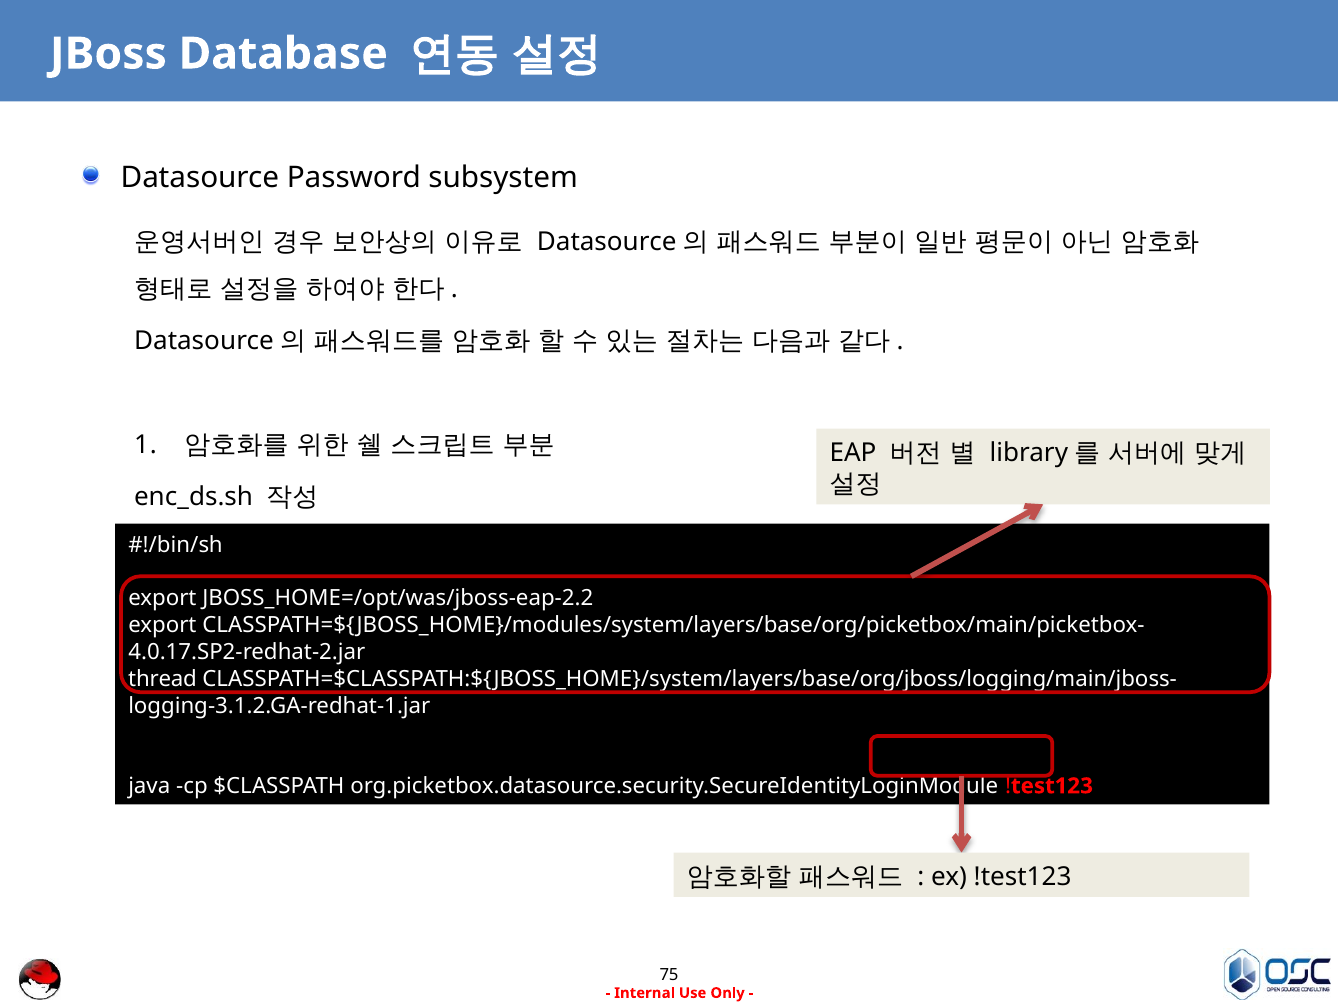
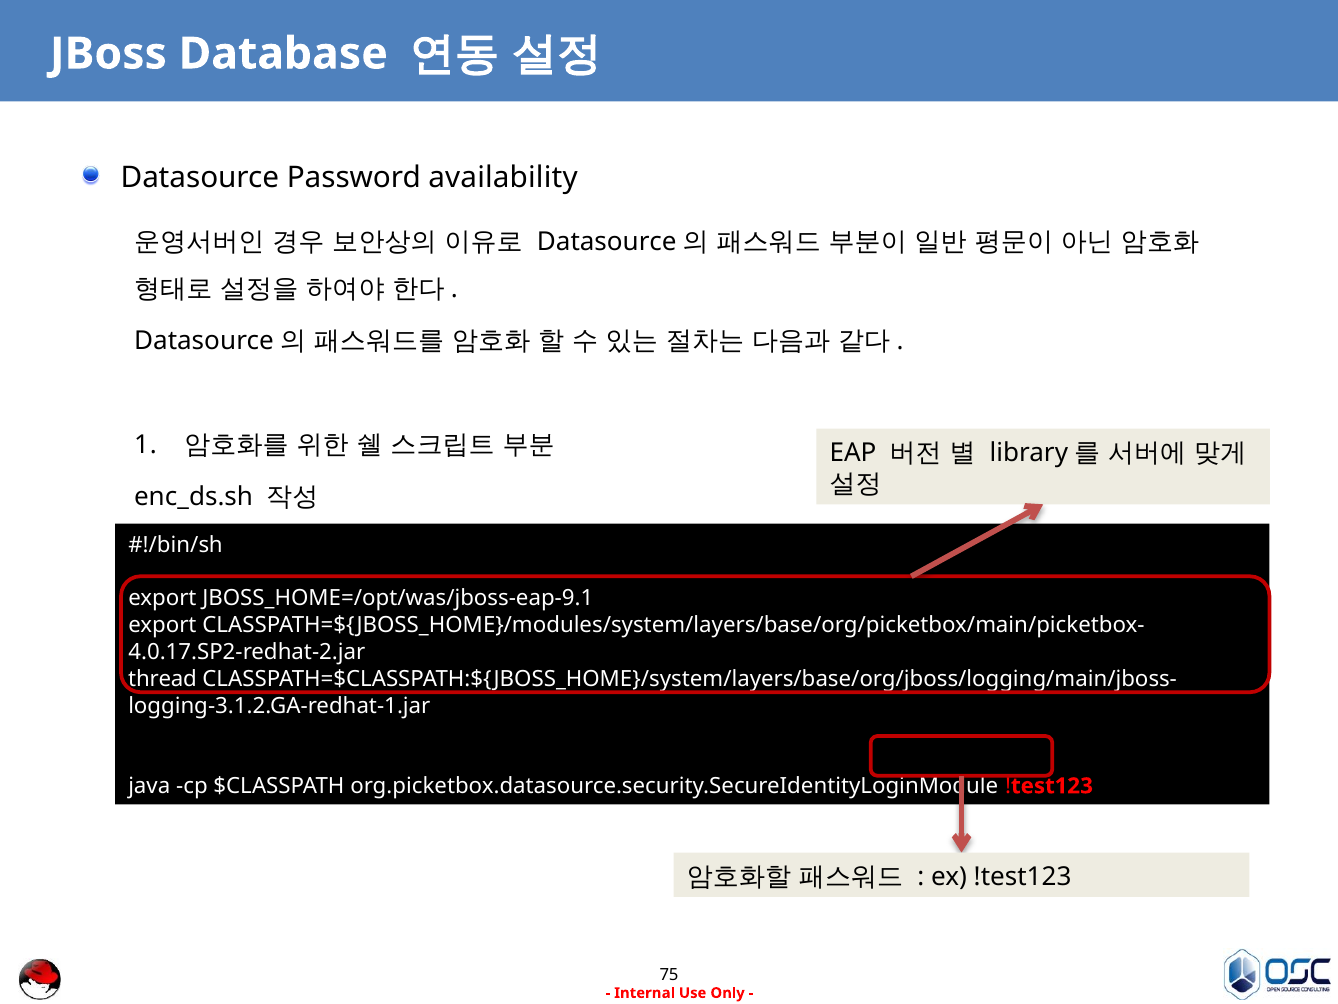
subsystem: subsystem -> availability (503, 178)
JBOSS_HOME=/opt/was/jboss-eap-2.2: JBOSS_HOME=/opt/was/jboss-eap-2.2 -> JBOSS_HOME=/opt/was/jboss-eap-9.1 (398, 598)
